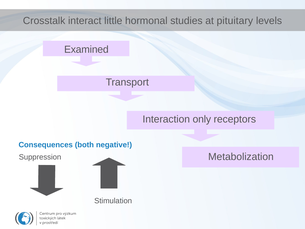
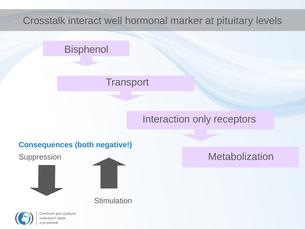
little: little -> well (113, 21)
studies: studies -> marker (186, 21)
Examined: Examined -> Bisphenol (86, 49)
